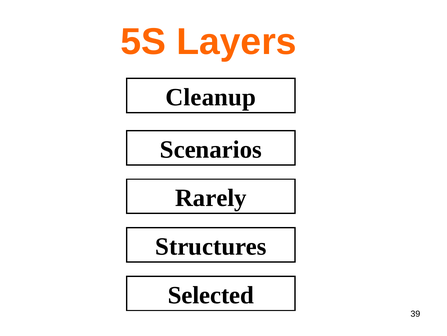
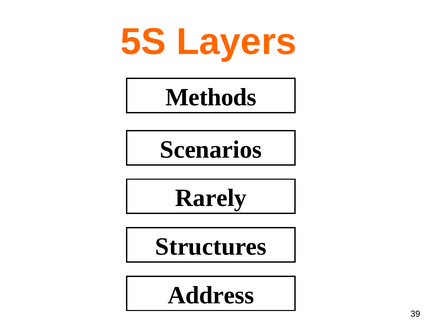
Cleanup: Cleanup -> Methods (211, 97)
Selected: Selected -> Address (211, 294)
